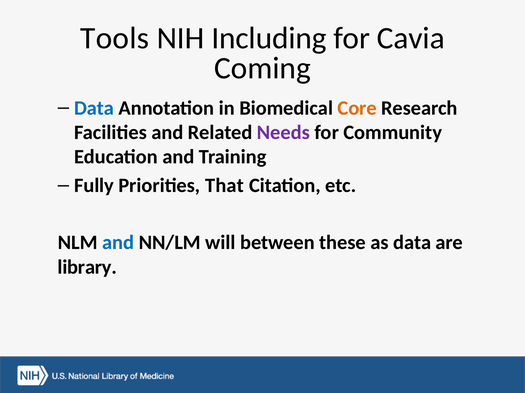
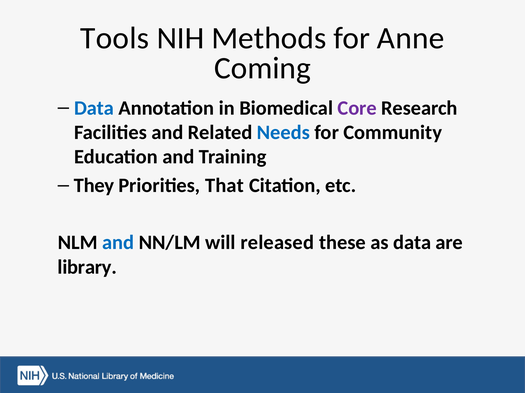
Including: Including -> Methods (269, 38)
Cavia: Cavia -> Anne (411, 38)
Core colour: orange -> purple (357, 108)
Needs colour: purple -> blue (283, 133)
Fully: Fully -> They (94, 186)
between: between -> released (277, 243)
